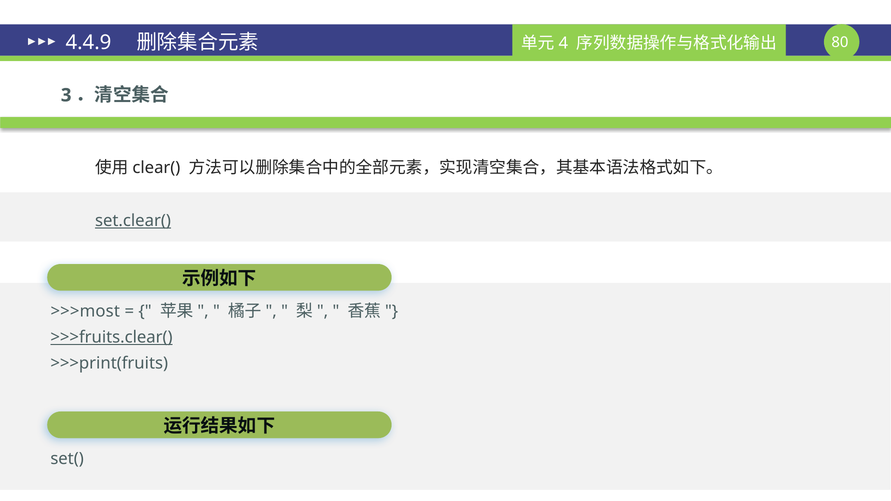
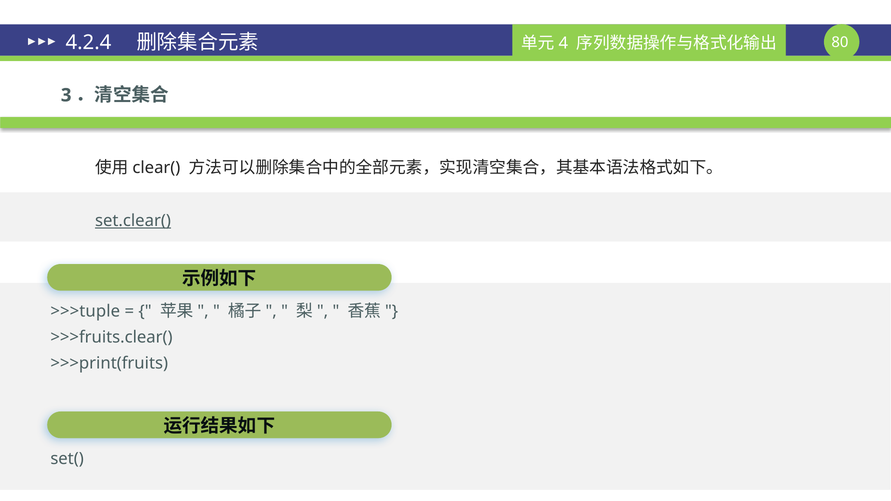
4.4.9: 4.4.9 -> 4.2.4 (88, 43)
>>>most: >>>most -> >>>tuple (85, 311)
>>>fruits.clear( underline: present -> none (111, 337)
